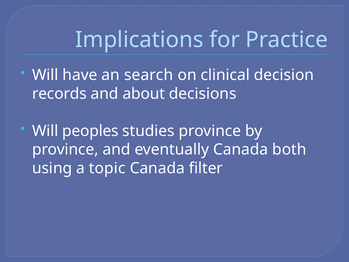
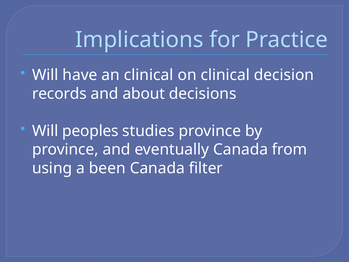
an search: search -> clinical (149, 75)
both: both -> from (289, 149)
topic: topic -> been (107, 168)
